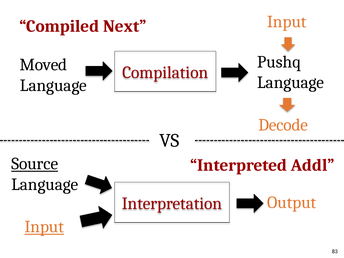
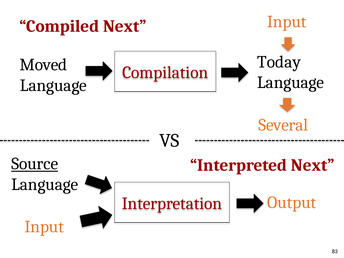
Pushq: Pushq -> Today (279, 62)
Decode: Decode -> Several (283, 125)
Interpreted Addl: Addl -> Next (313, 165)
Input underline: present -> none (44, 227)
